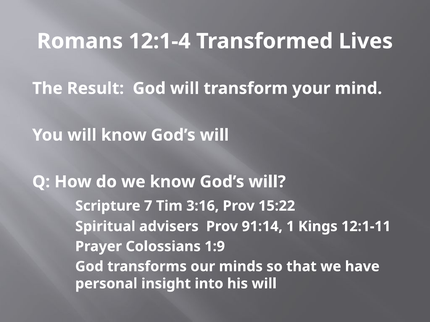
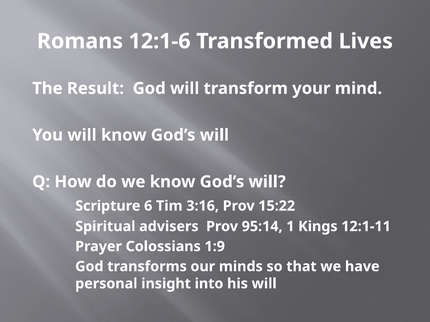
12:1-4: 12:1-4 -> 12:1-6 (160, 41)
7: 7 -> 6 (148, 206)
91:14: 91:14 -> 95:14 (262, 227)
